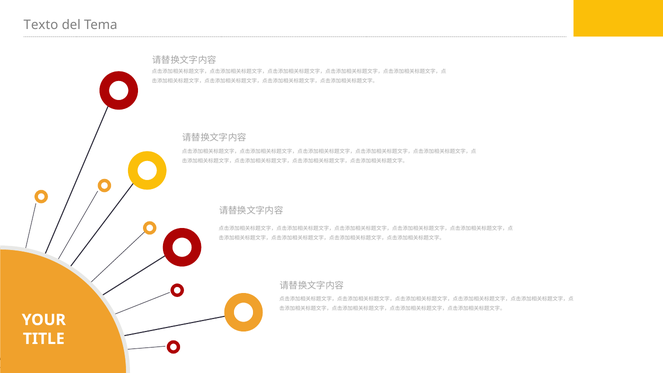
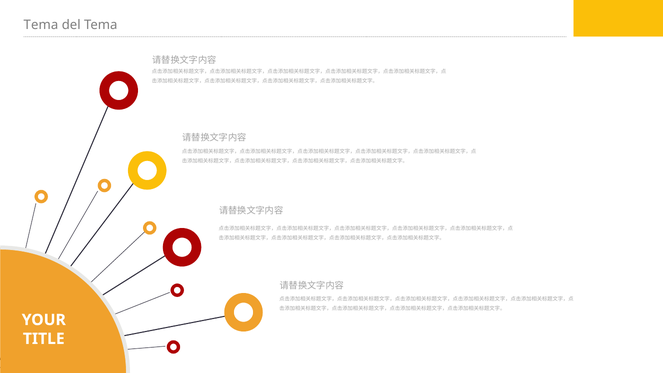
Texto: Texto -> Tema (41, 25)
